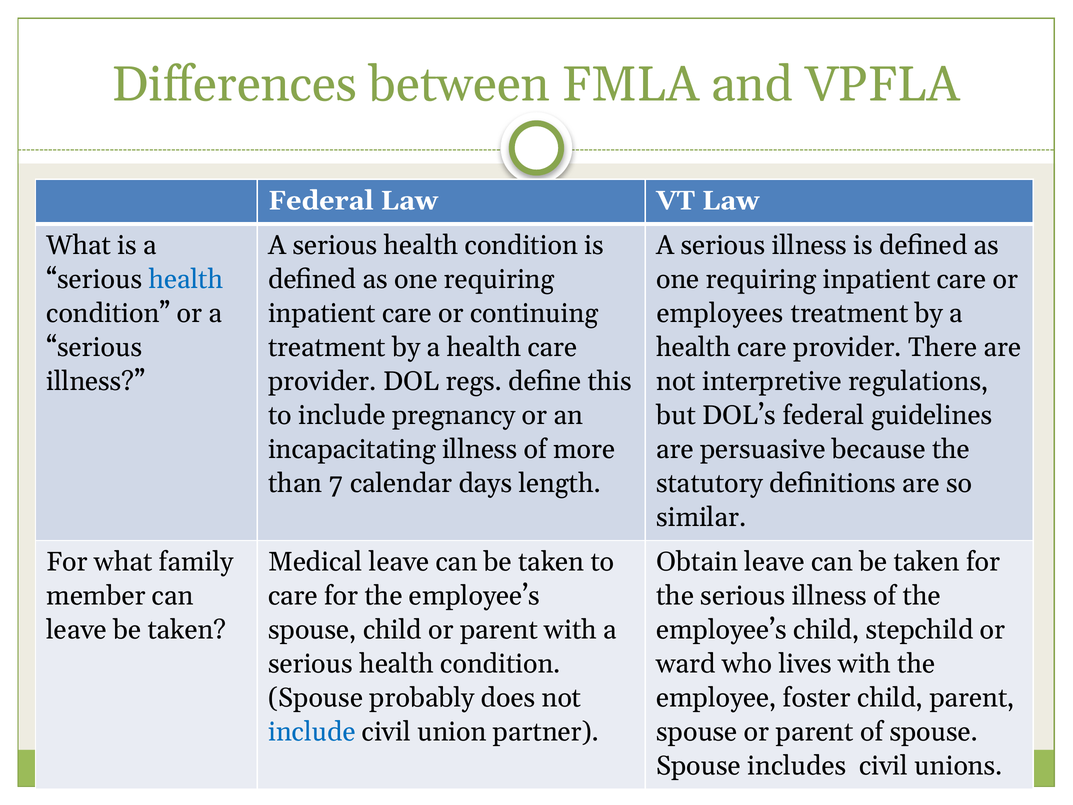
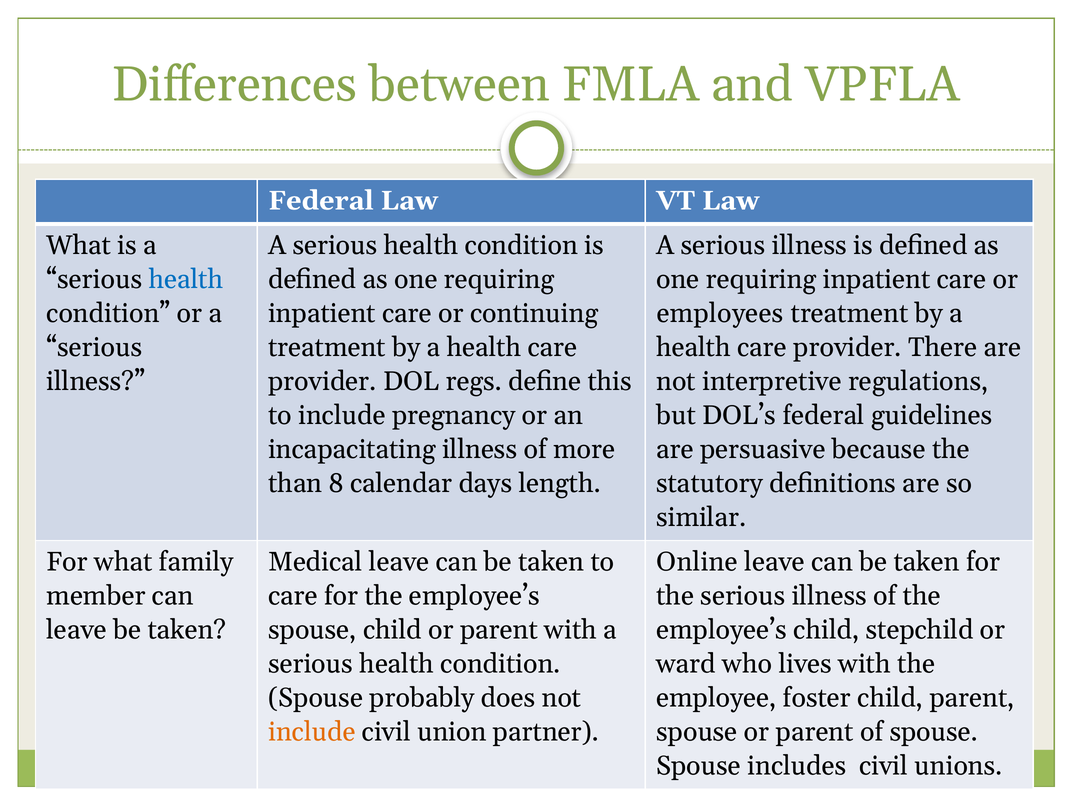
7: 7 -> 8 (336, 483)
Obtain: Obtain -> Online (697, 562)
include colour: blue -> orange (312, 732)
